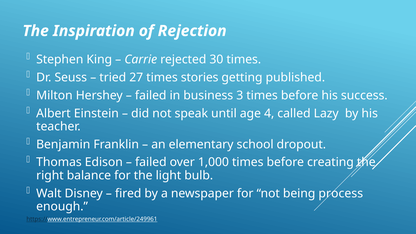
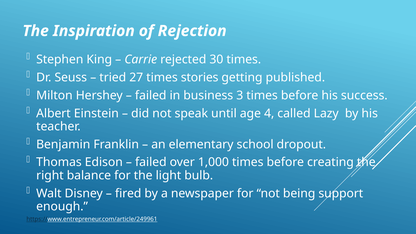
process: process -> support (341, 193)
